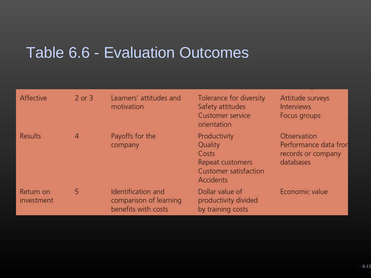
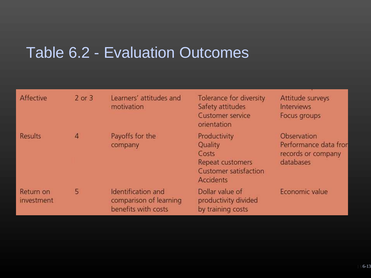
6.6: 6.6 -> 6.2 (79, 53)
